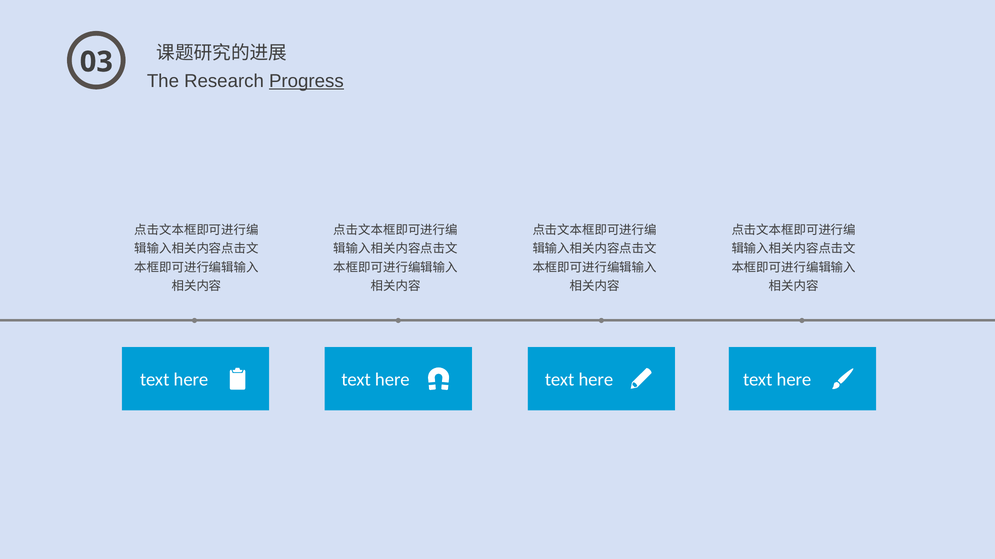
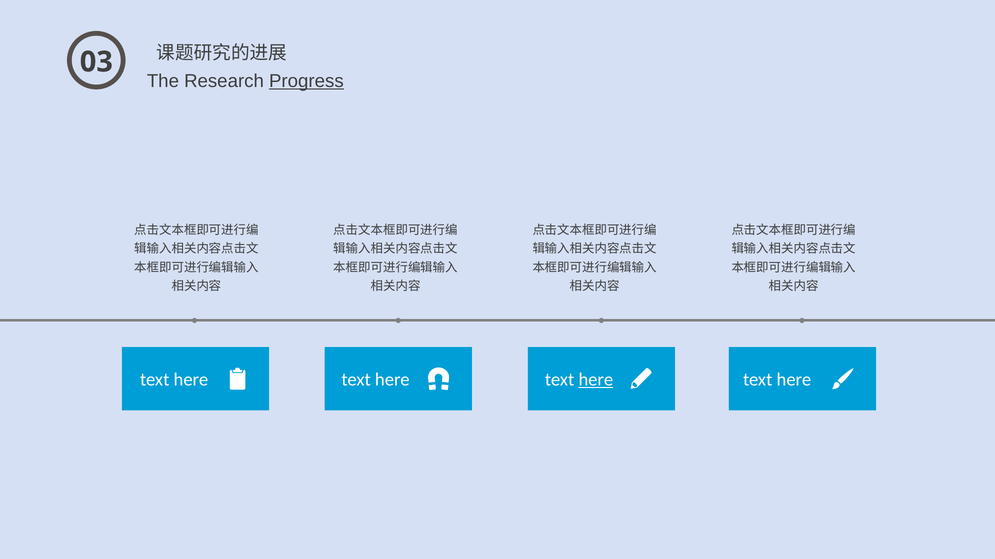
here underline: none -> present (596, 380)
